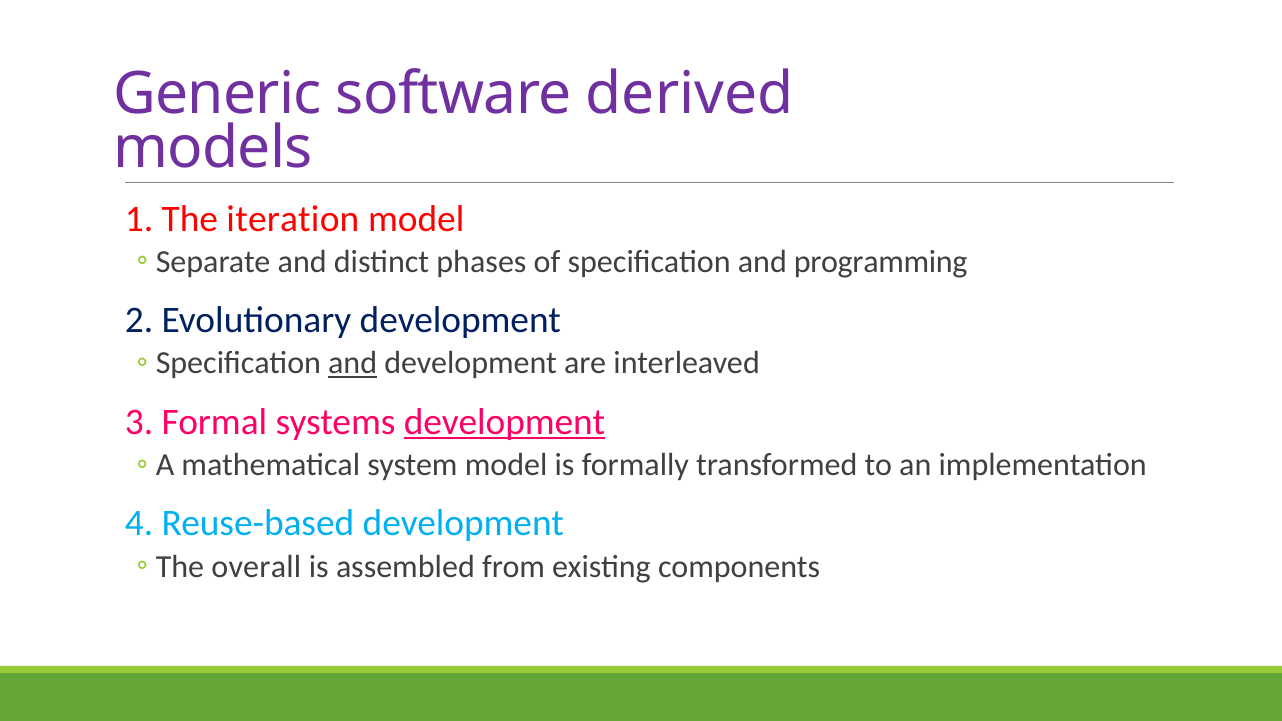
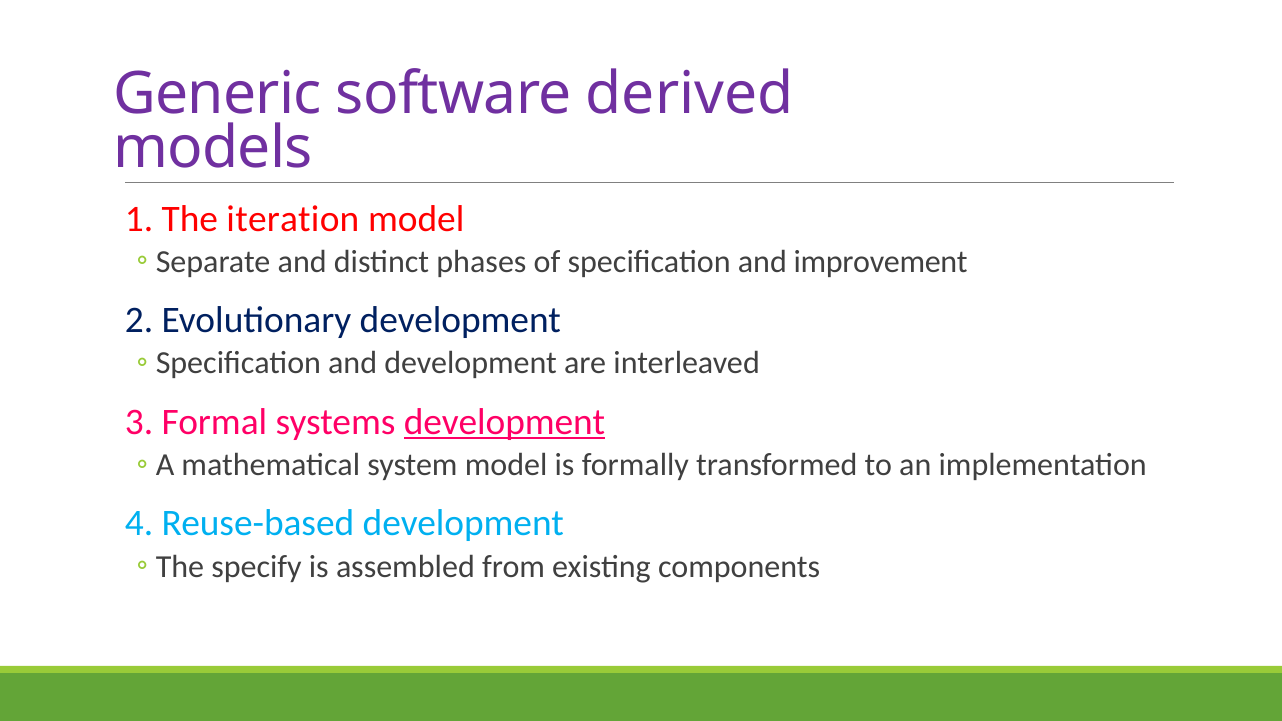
programming: programming -> improvement (881, 262)
and underline: present -> none (353, 363)
overall: overall -> specify (256, 567)
